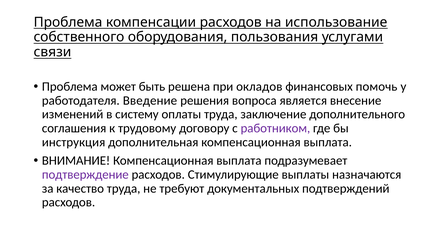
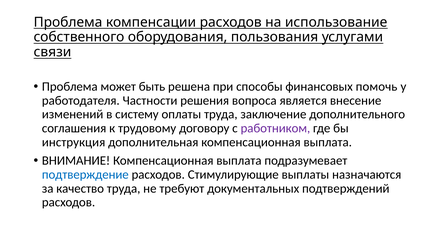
окладов: окладов -> способы (259, 87)
Введение: Введение -> Частности (150, 101)
подтверждение colour: purple -> blue (85, 175)
